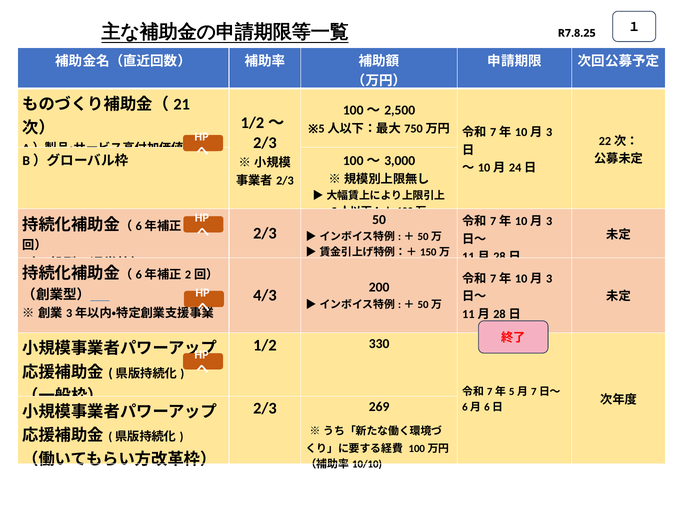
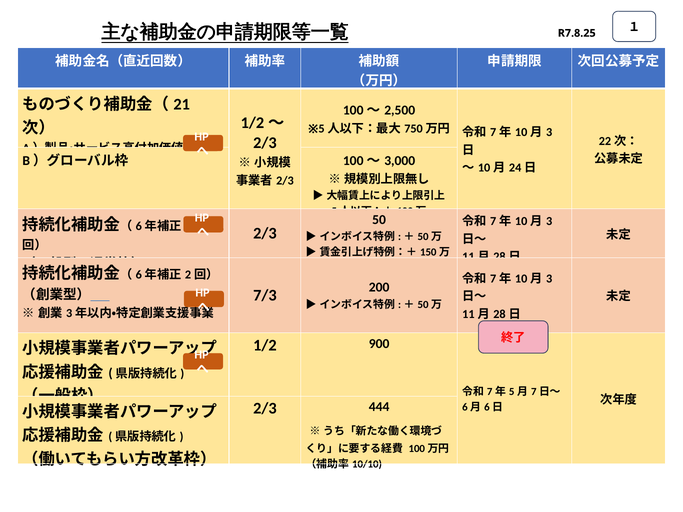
4/3: 4/3 -> 7/3 (265, 295)
330: 330 -> 900 (379, 344)
269: 269 -> 444 (379, 407)
